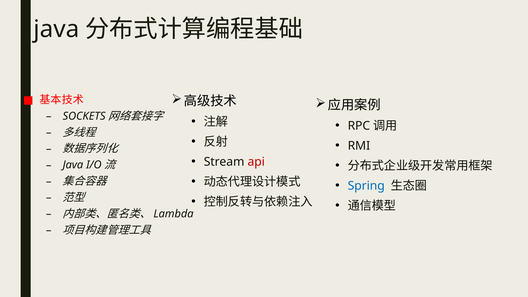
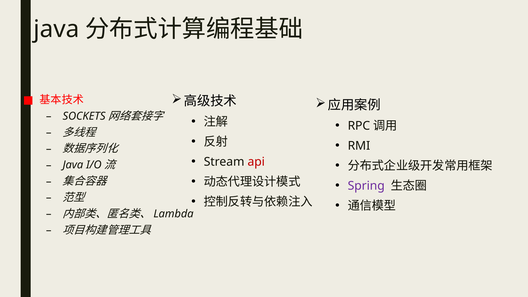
Spring colour: blue -> purple (366, 186)
